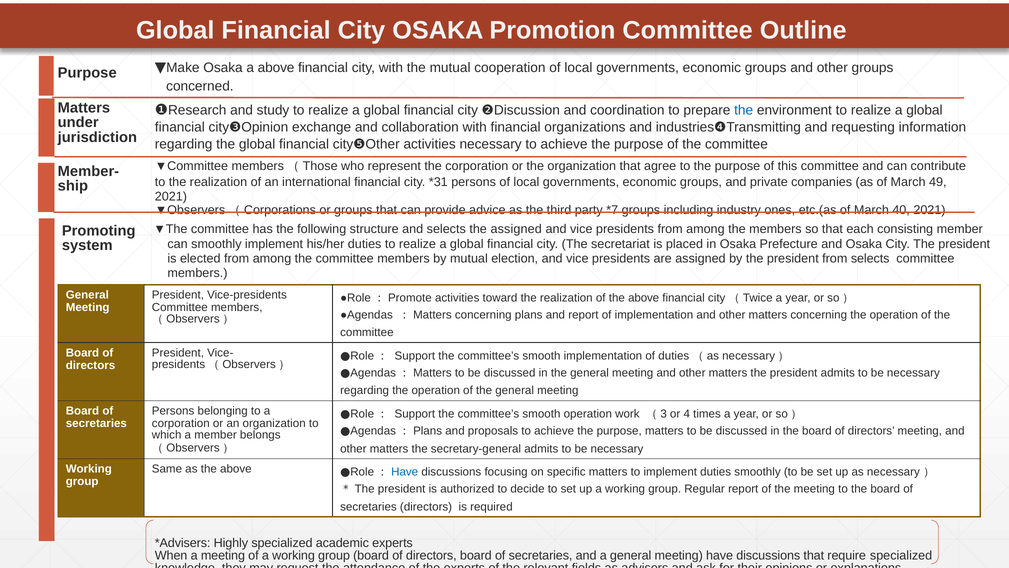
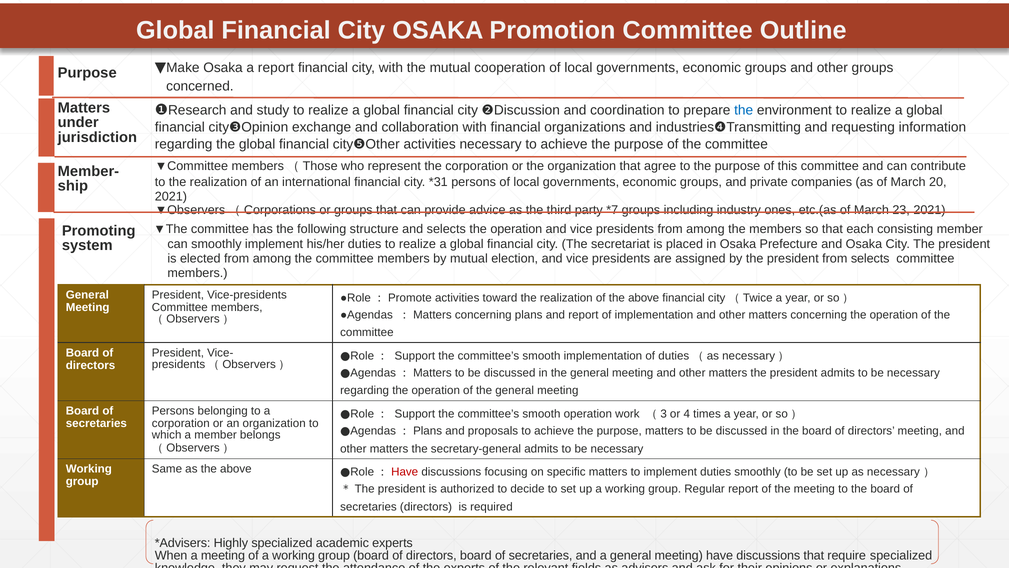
a above: above -> report (276, 68)
49: 49 -> 20 (938, 182)
40: 40 -> 23 (901, 210)
selects the assigned: assigned -> operation (516, 229)
Have colour: blue -> red (405, 472)
